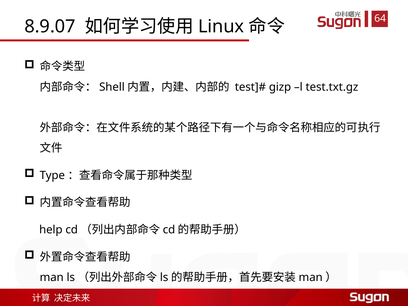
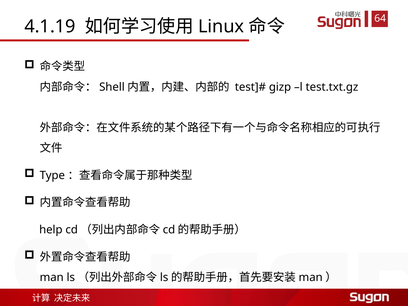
8.9.07: 8.9.07 -> 4.1.19 (50, 26)
